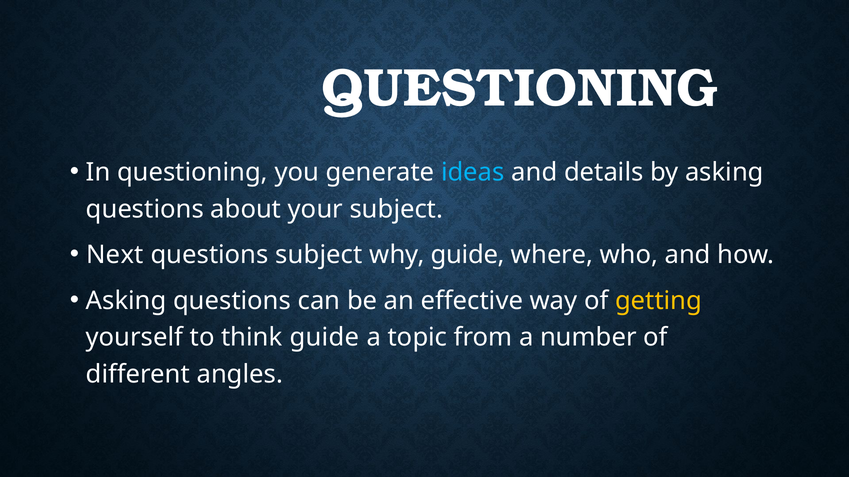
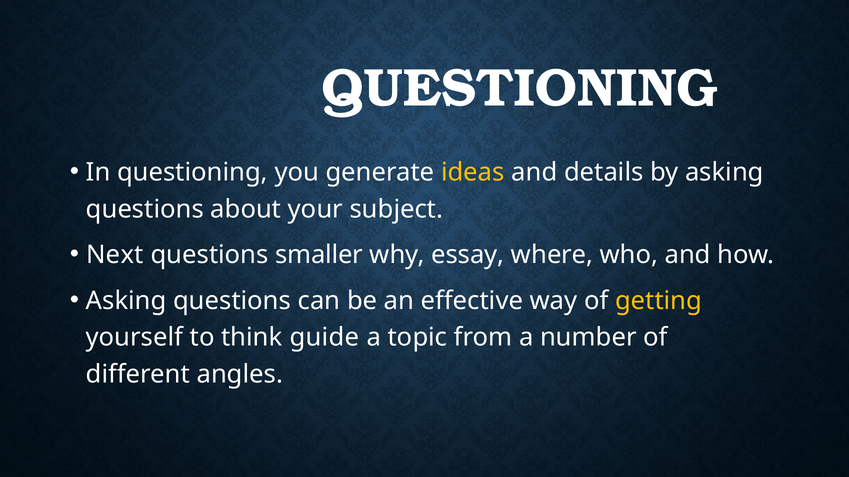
ideas colour: light blue -> yellow (473, 172)
questions subject: subject -> smaller (319, 255)
why guide: guide -> essay (468, 255)
